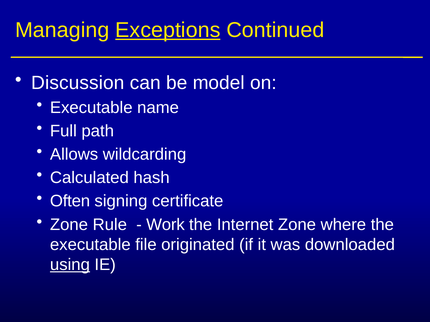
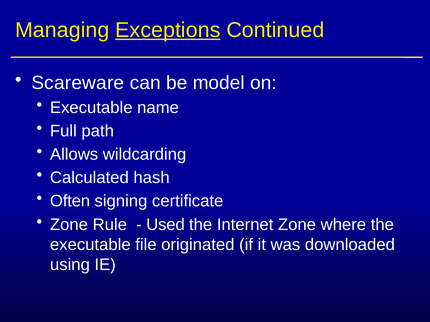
Discussion: Discussion -> Scareware (78, 83)
Work: Work -> Used (165, 225)
using underline: present -> none (70, 265)
